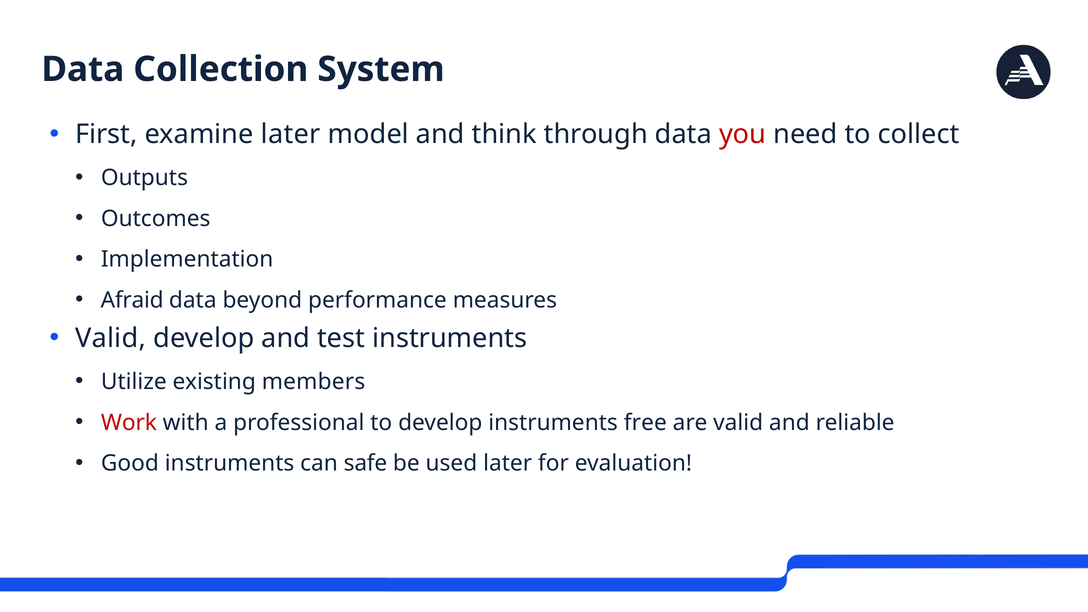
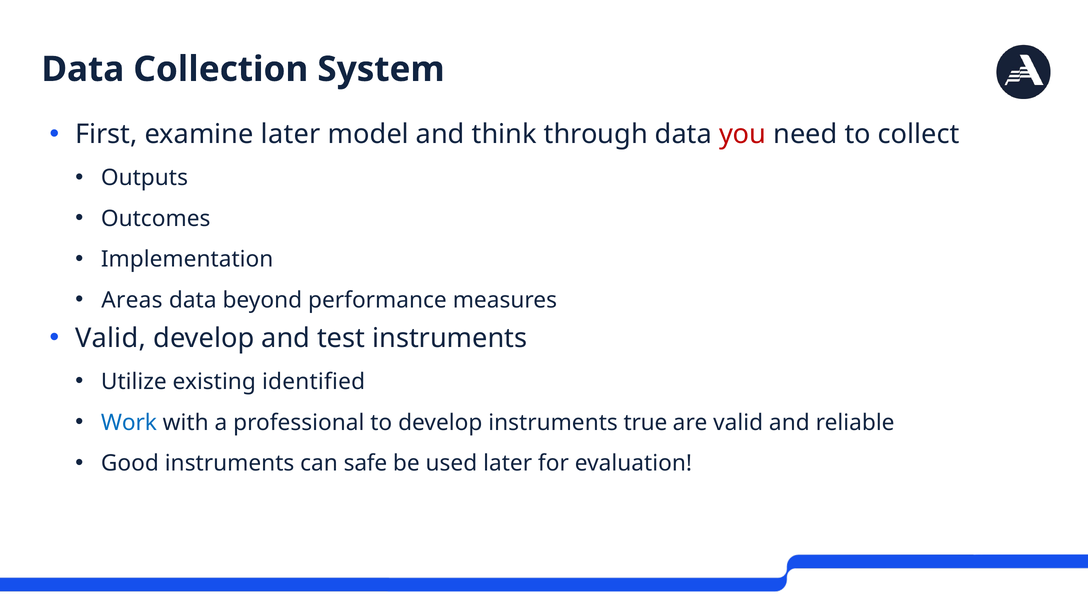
Afraid: Afraid -> Areas (132, 300)
members: members -> identified (314, 382)
Work colour: red -> blue (129, 423)
free: free -> true (645, 423)
